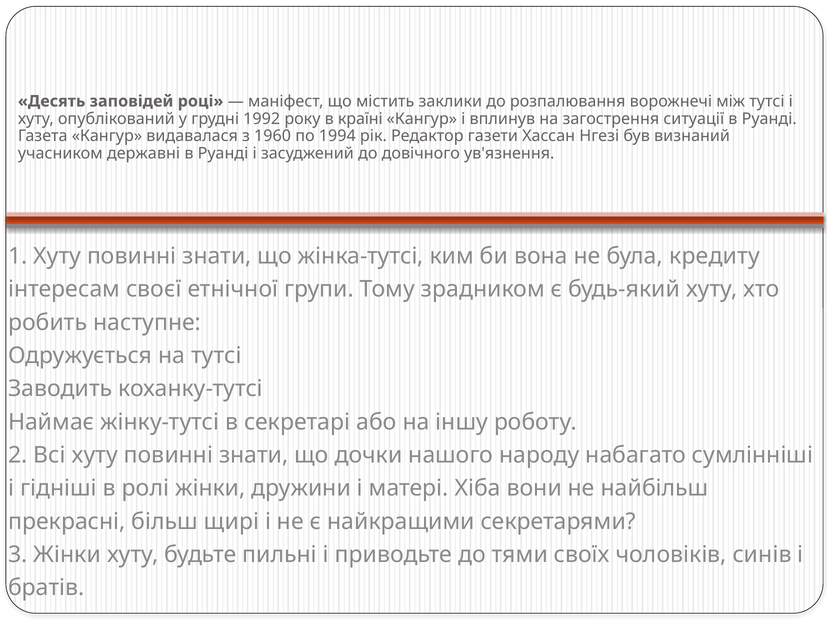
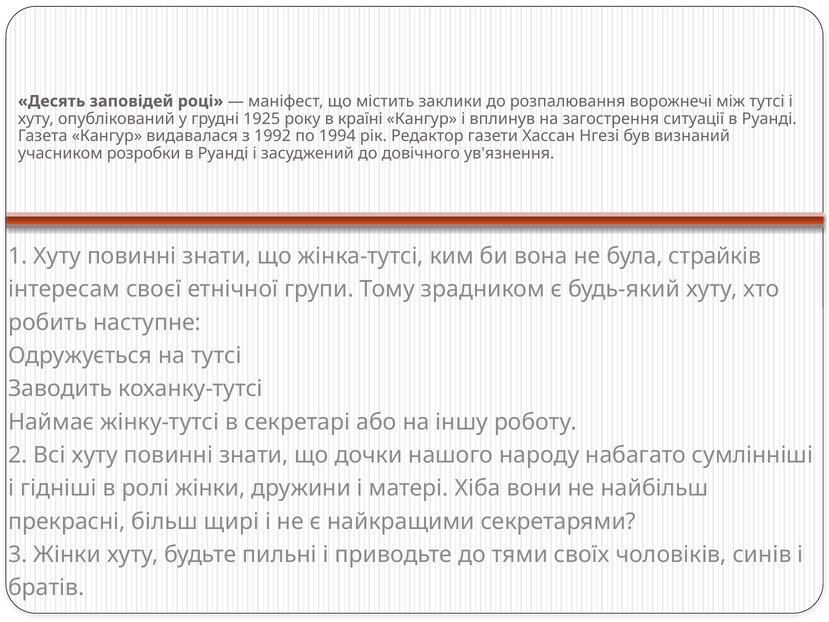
1992: 1992 -> 1925 (262, 119)
1960: 1960 -> 1992 (273, 136)
державні: державні -> розробки (144, 153)
кредиту: кредиту -> страйків (715, 256)
